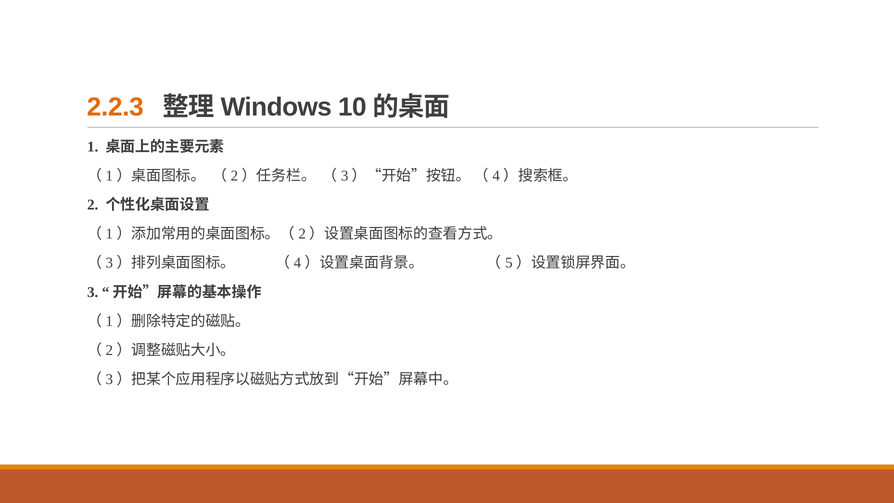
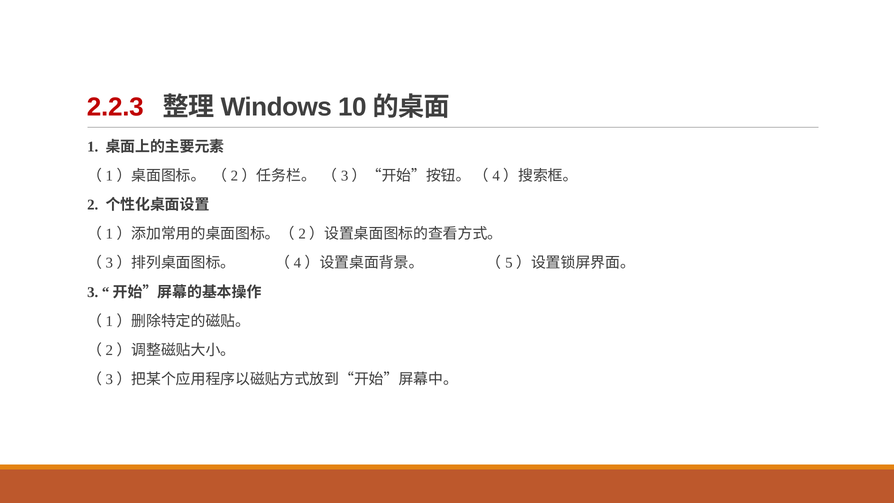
2.2.3 colour: orange -> red (115, 107)
